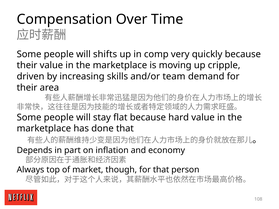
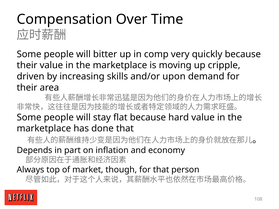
shifts: shifts -> bitter (105, 54)
team: team -> upon (174, 77)
